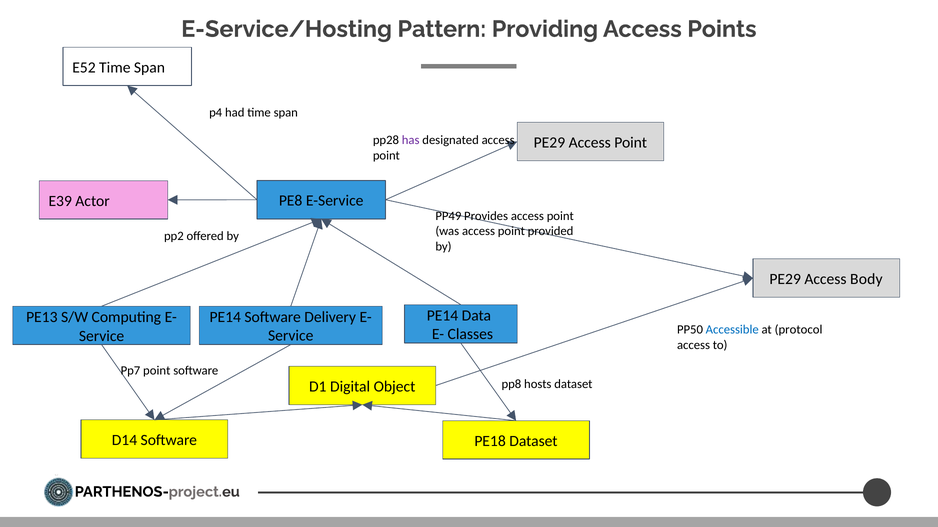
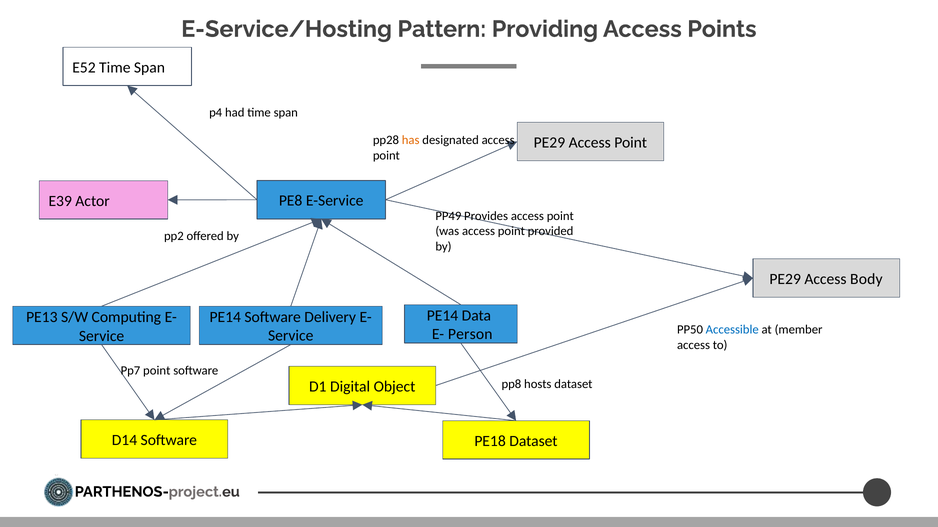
has colour: purple -> orange (411, 140)
protocol: protocol -> member (799, 330)
Classes: Classes -> Person (470, 335)
